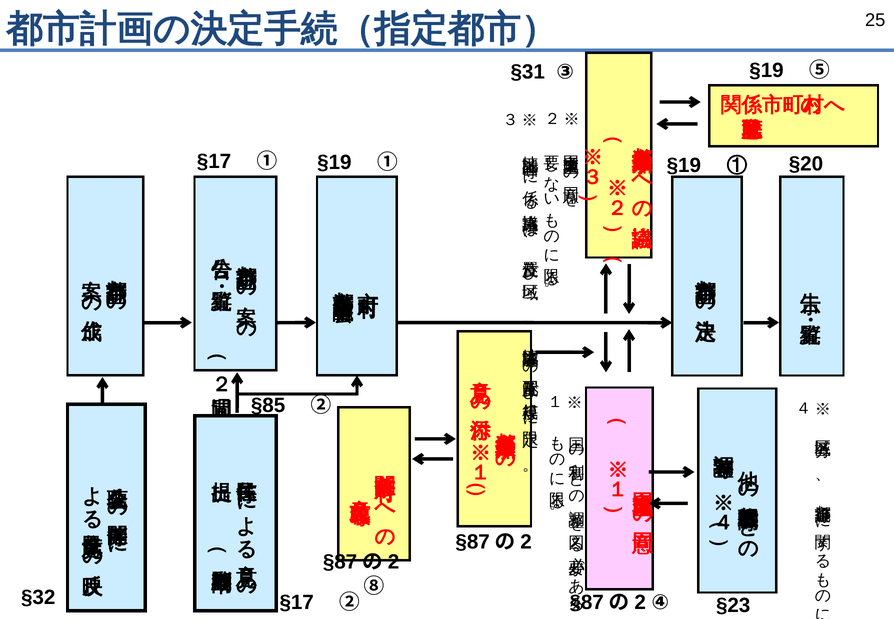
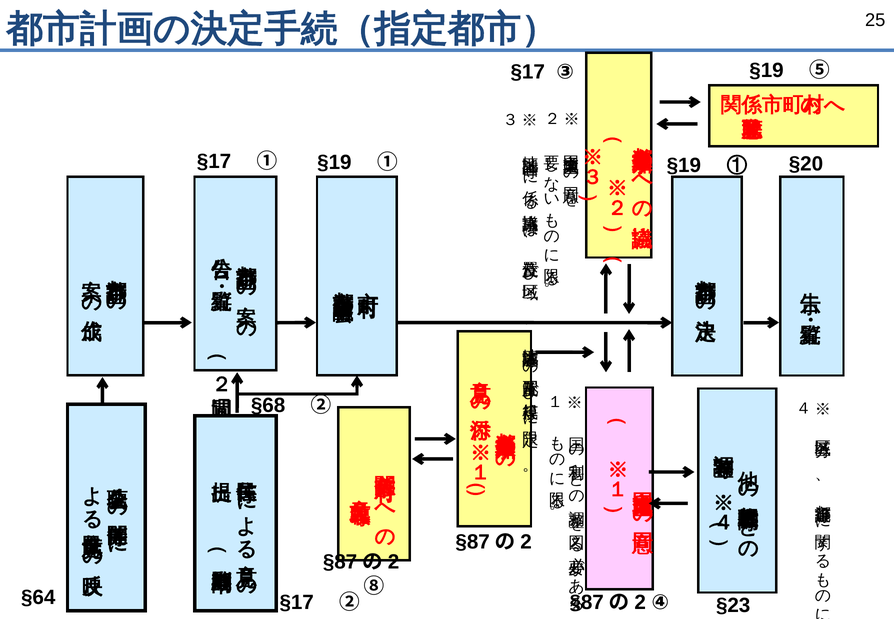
§31: §31 -> §17 (528, 72)
§85: §85 -> §68 (268, 405)
§32: §32 -> §64 (38, 598)
